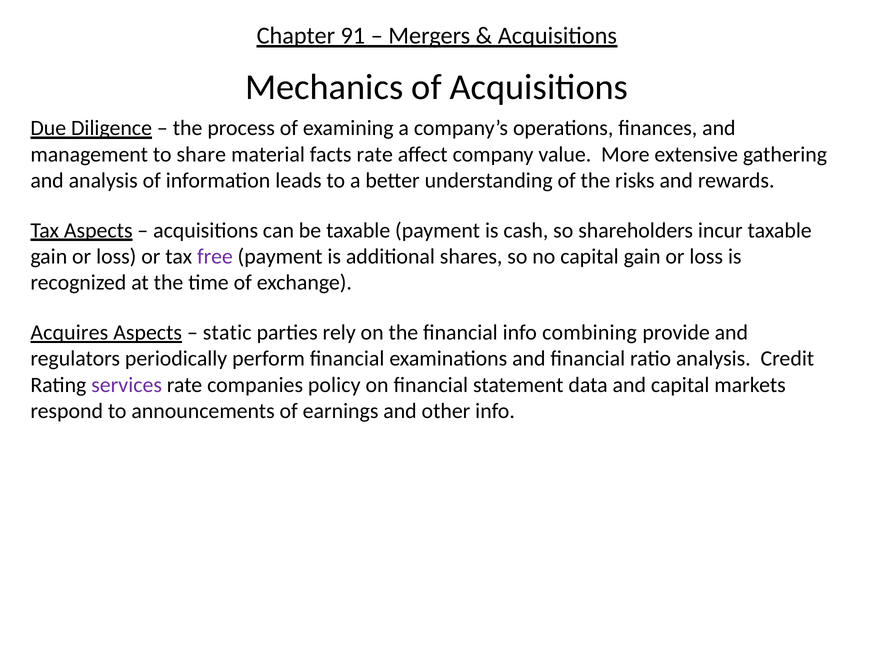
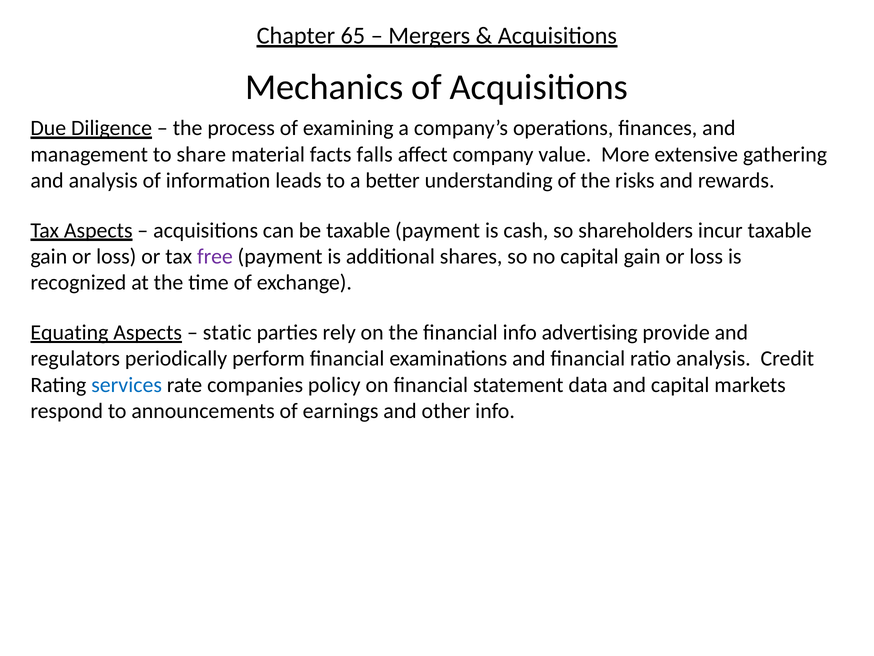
91: 91 -> 65 (353, 36)
facts rate: rate -> falls (375, 154)
Acquires: Acquires -> Equating (69, 332)
combining: combining -> advertising (590, 332)
services colour: purple -> blue (127, 385)
